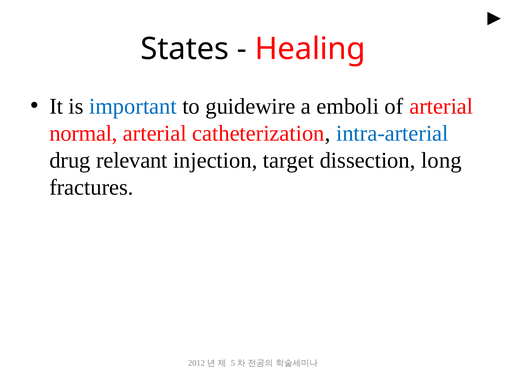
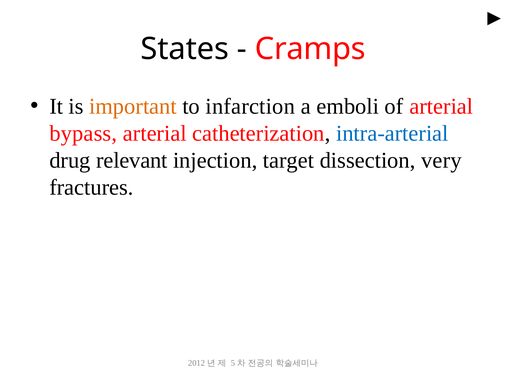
Healing: Healing -> Cramps (310, 49)
important colour: blue -> orange (133, 106)
guidewire: guidewire -> infarction (250, 106)
normal: normal -> bypass (83, 133)
long: long -> very (441, 160)
